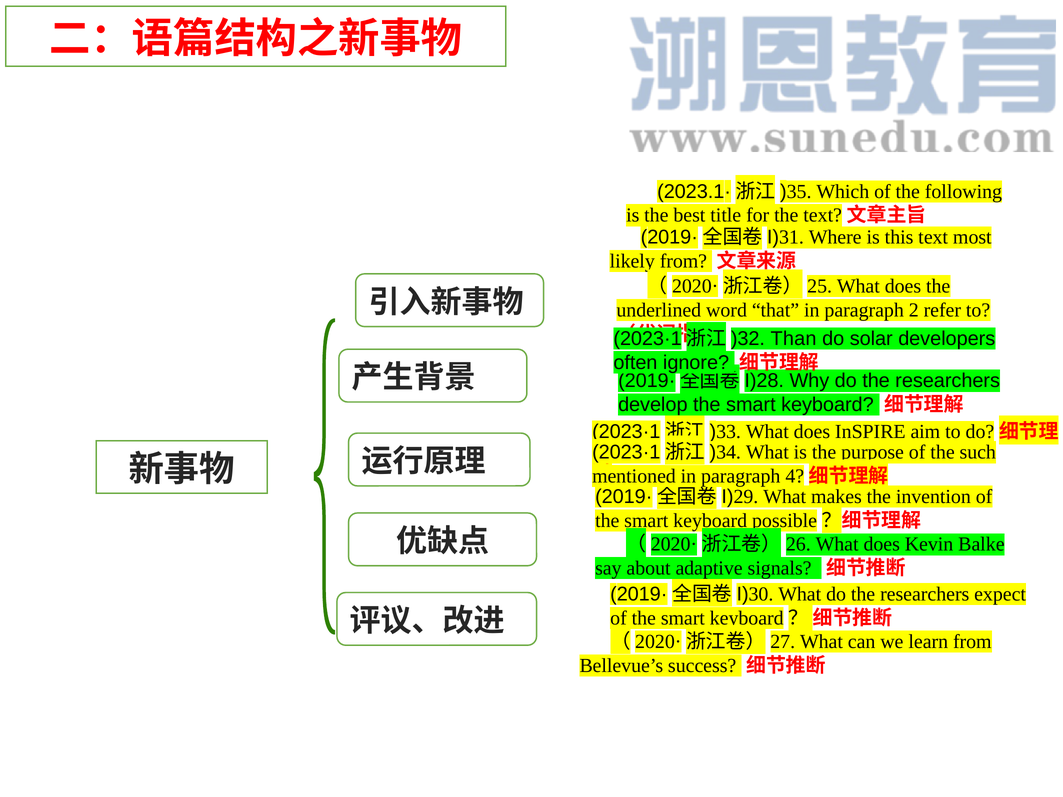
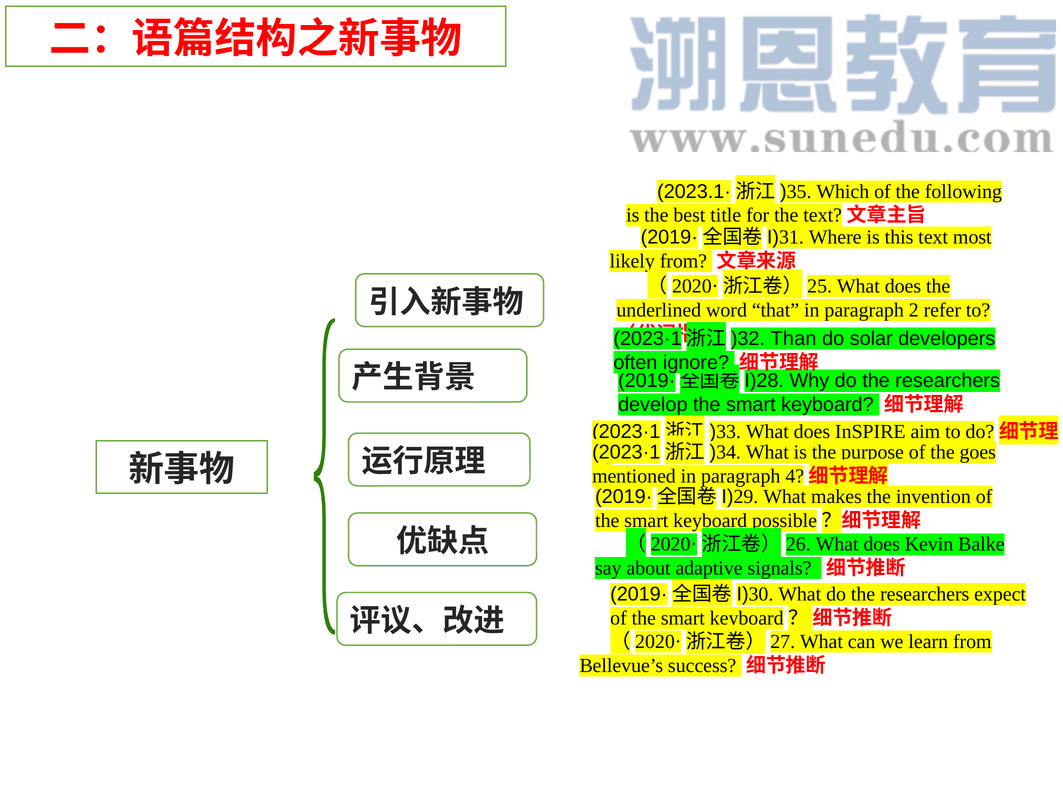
such: such -> goes (978, 452)
